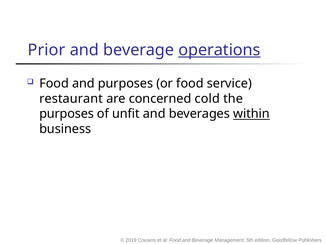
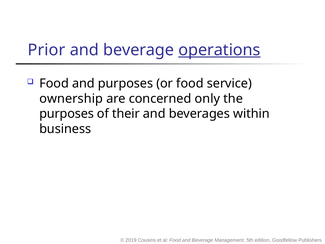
restaurant: restaurant -> ownership (71, 99)
cold: cold -> only (207, 99)
unfit: unfit -> their (126, 114)
within underline: present -> none (251, 114)
